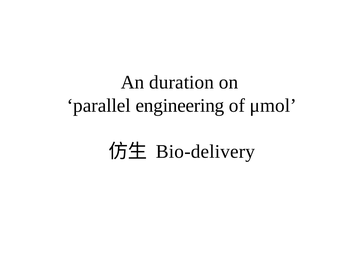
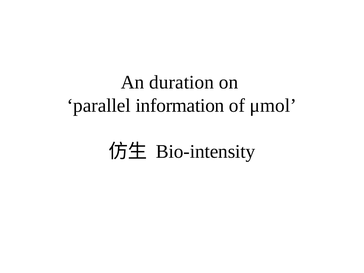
engineering: engineering -> information (180, 105)
Bio-delivery: Bio-delivery -> Bio-intensity (206, 152)
